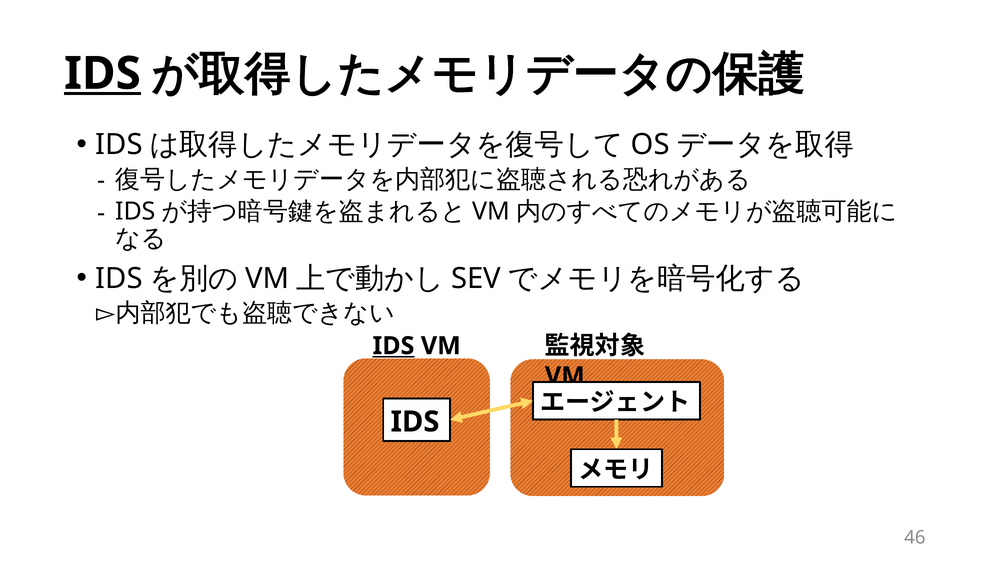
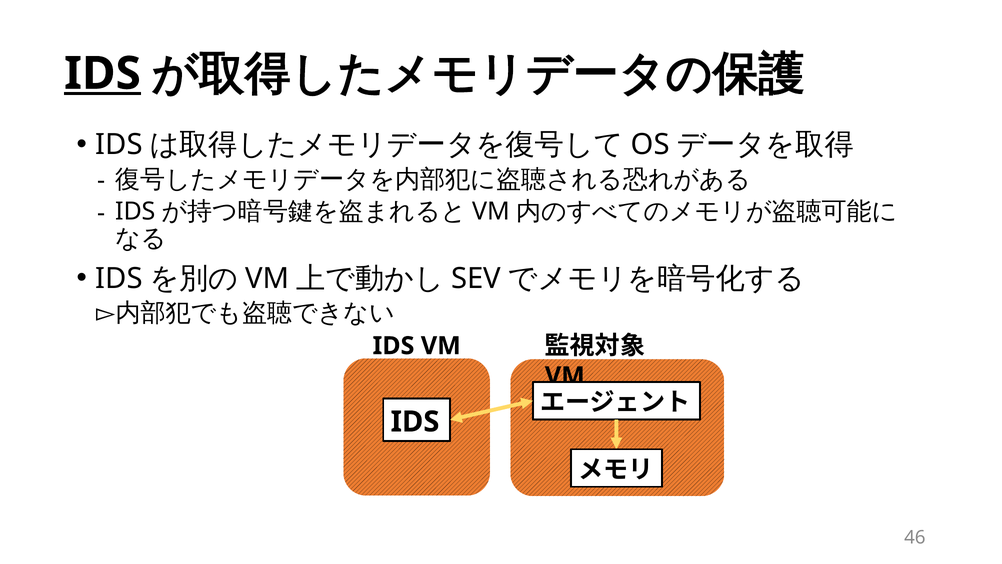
IDS underline: present -> none (393, 346)
